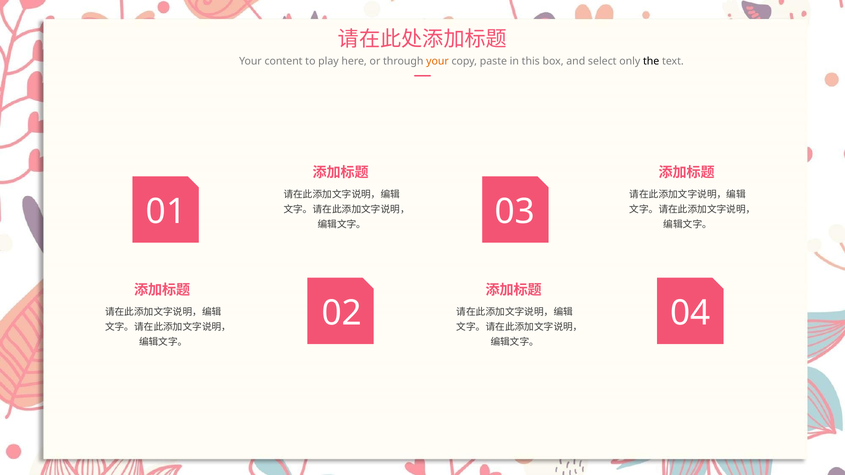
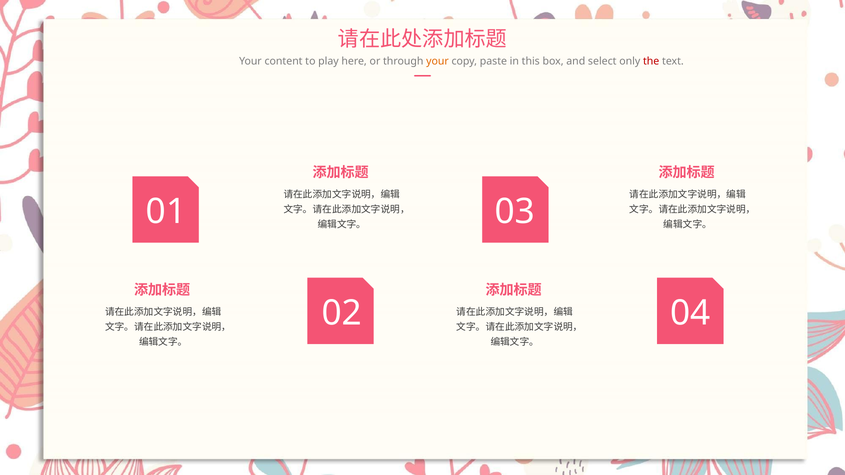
the colour: black -> red (651, 61)
